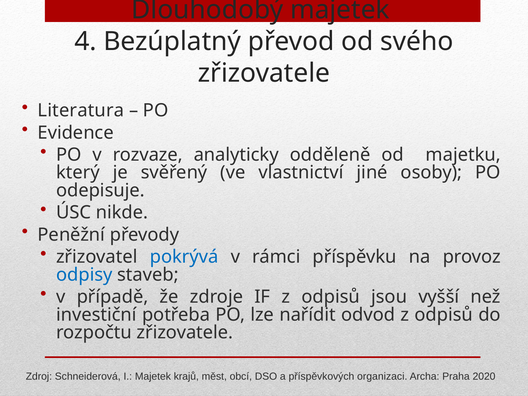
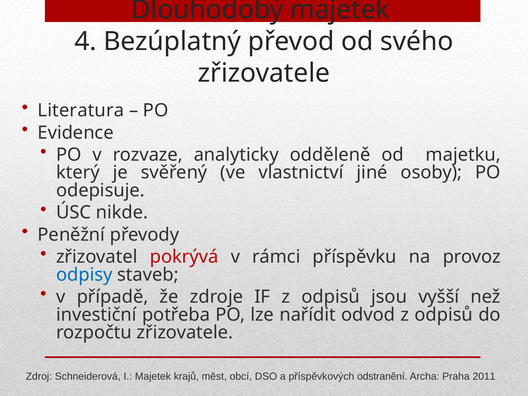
pokrývá colour: blue -> red (184, 257)
organizaci: organizaci -> odstranění (382, 377)
2020: 2020 -> 2011 (484, 377)
